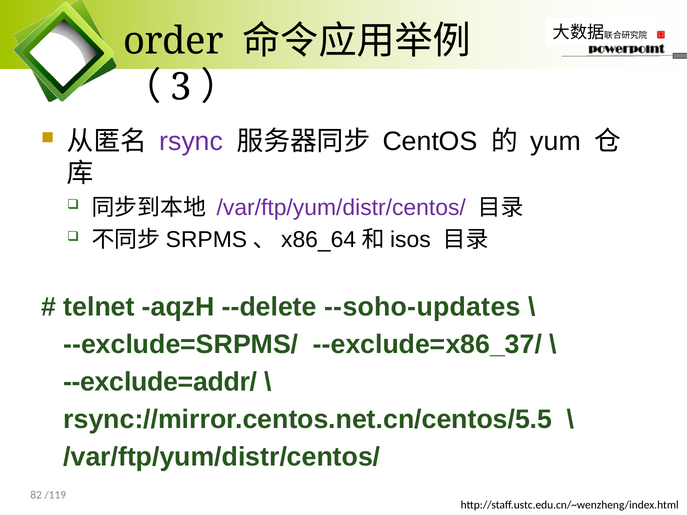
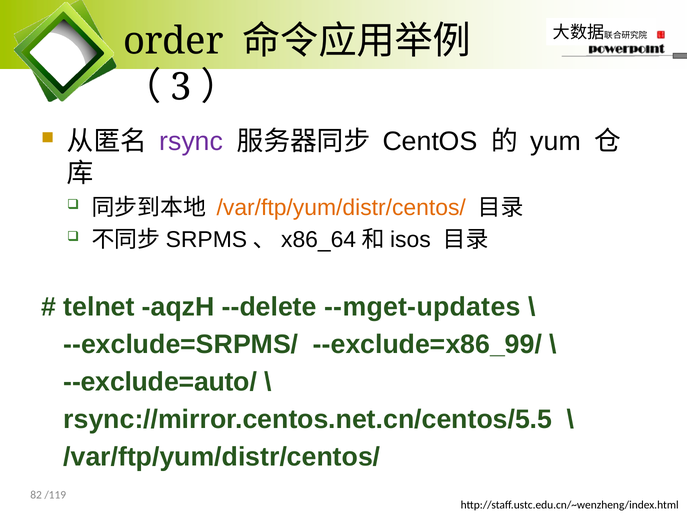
/var/ftp/yum/distr/centos/ colour: purple -> orange (341, 208)
--soho-updates: --soho-updates -> --mget-updates (422, 307)
--exclude=x86_37/: --exclude=x86_37/ -> --exclude=x86_99/ (427, 345)
--exclude=addr/: --exclude=addr/ -> --exclude=auto/ (160, 382)
